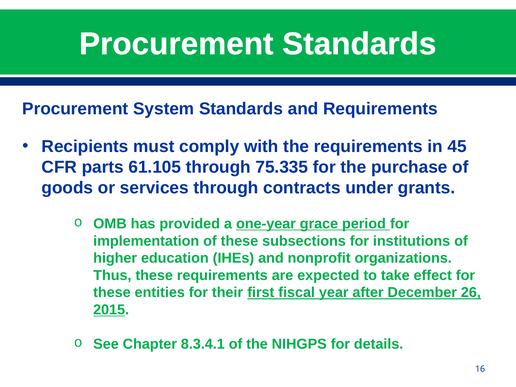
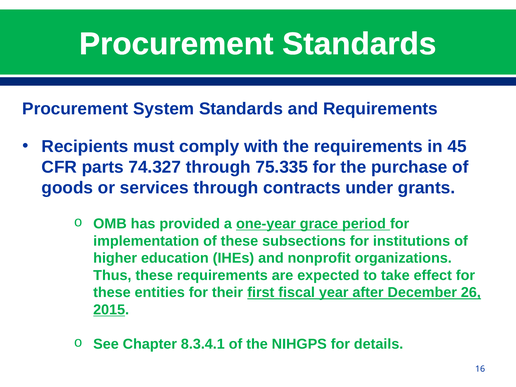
61.105: 61.105 -> 74.327 (155, 167)
